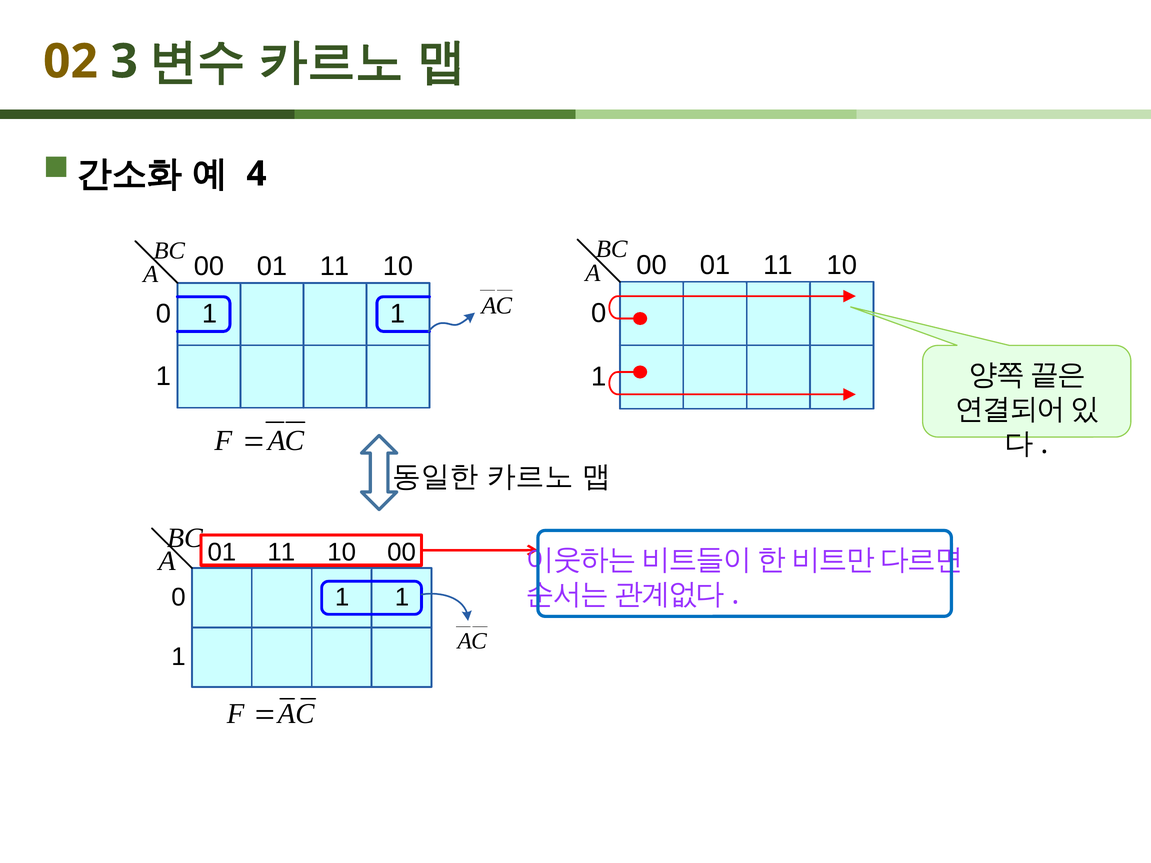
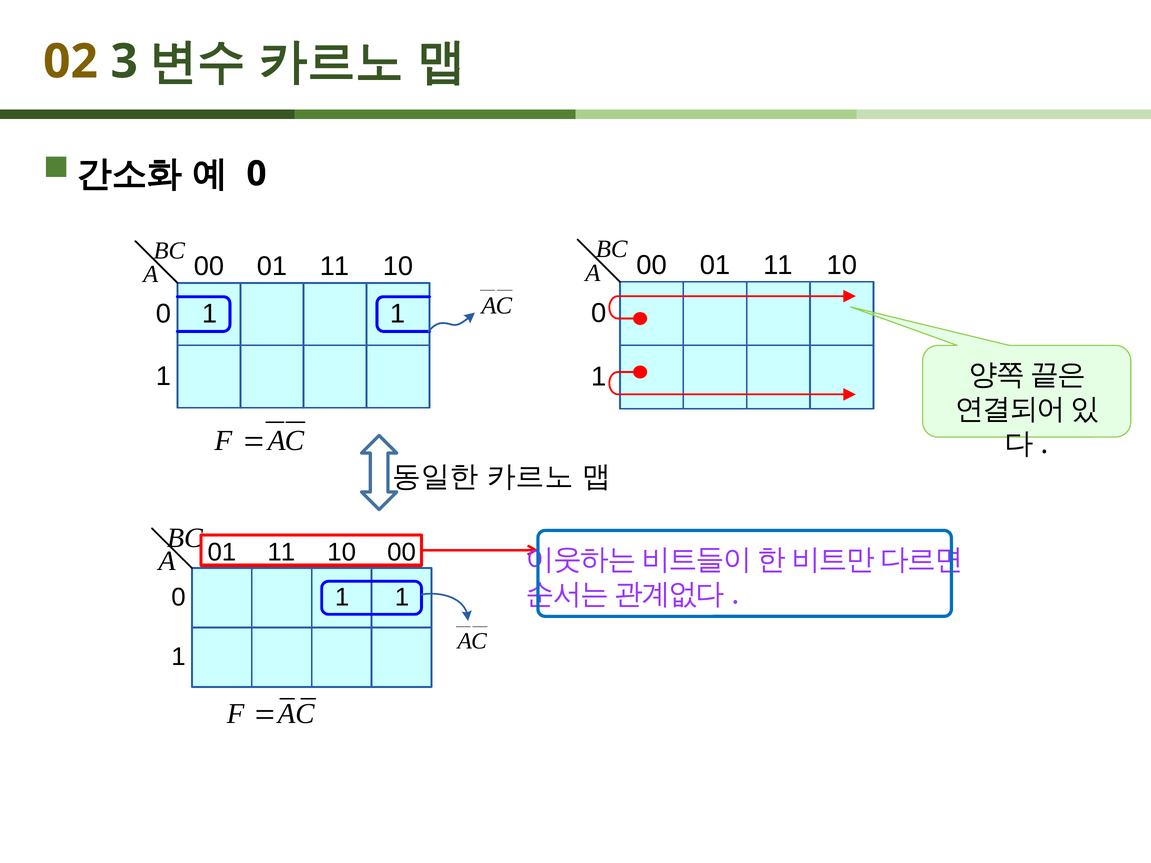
4: 4 -> 0 (256, 174)
